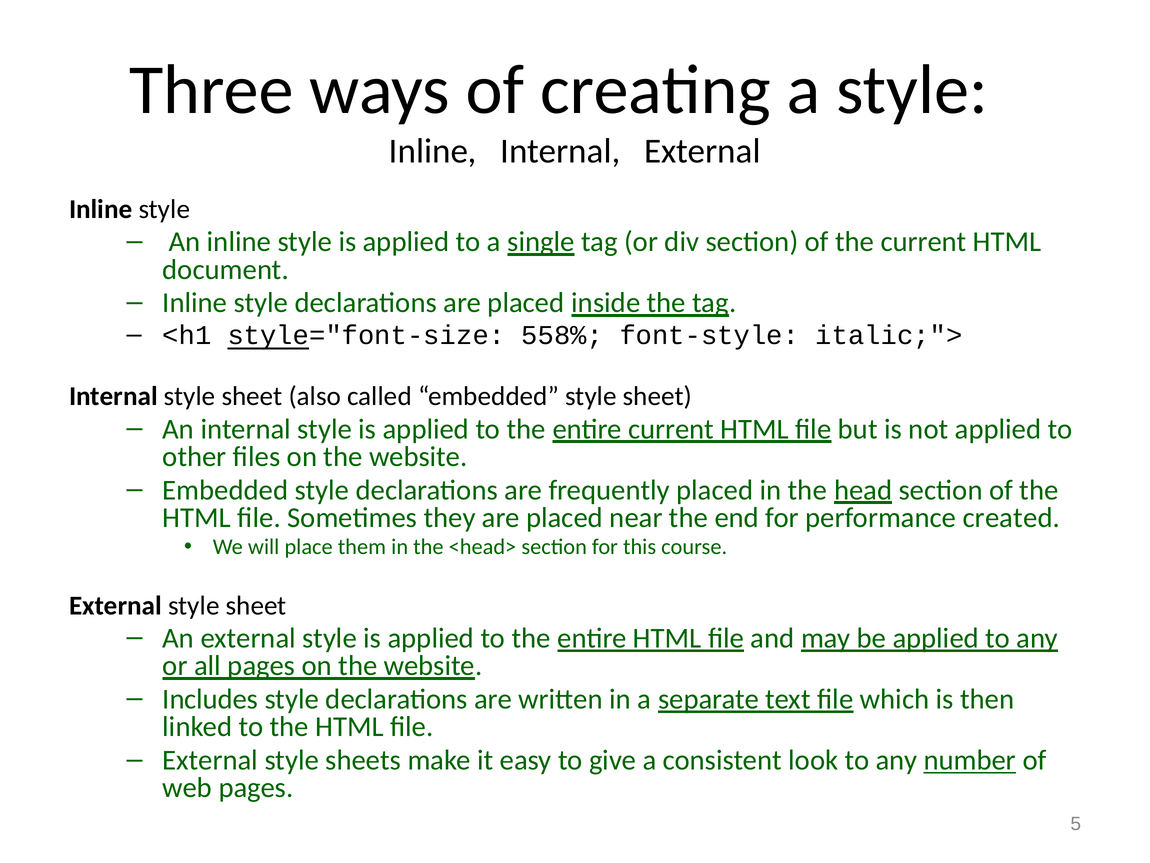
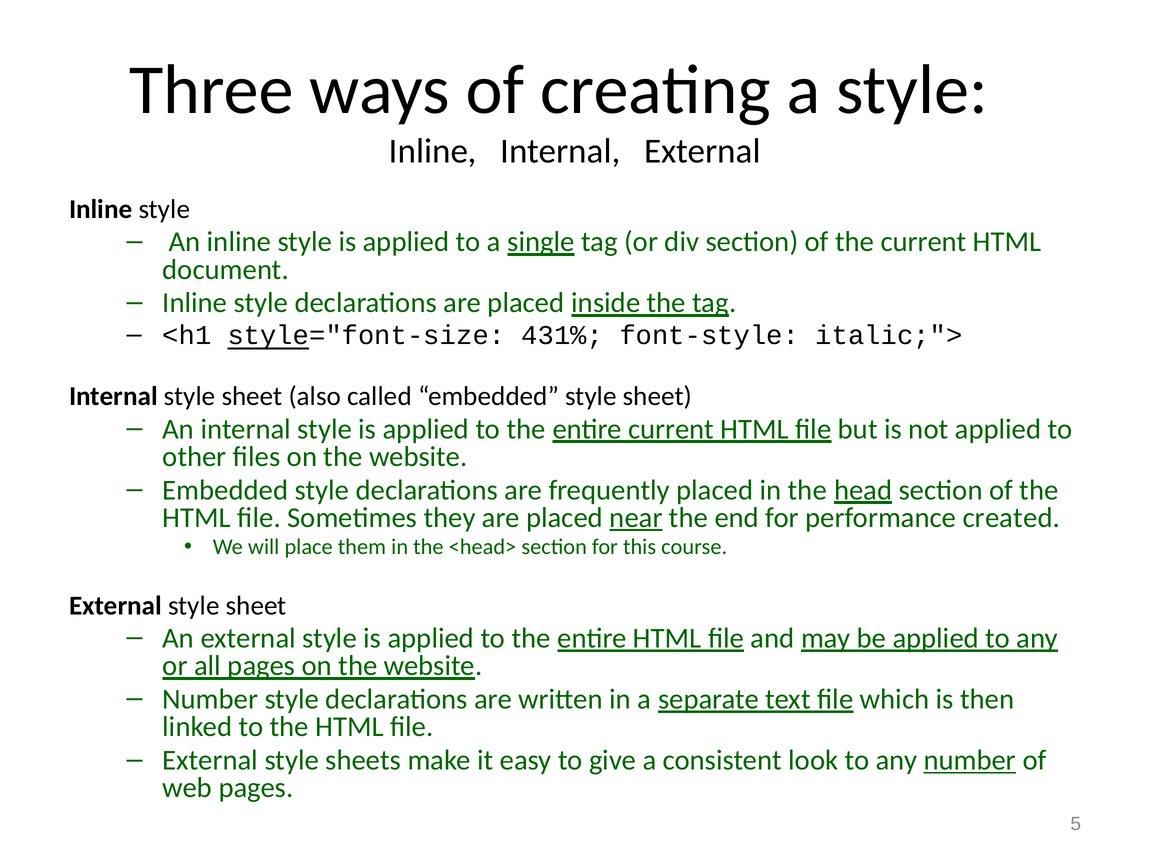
558%: 558% -> 431% (562, 335)
near underline: none -> present (636, 517)
Includes: Includes -> Number (210, 699)
